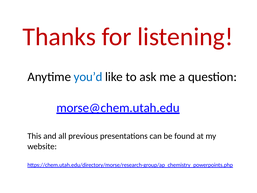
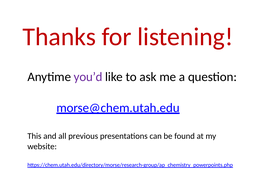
you’d colour: blue -> purple (88, 77)
